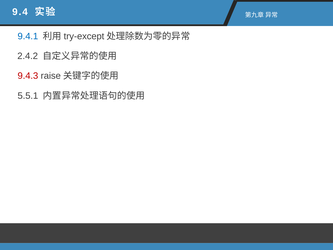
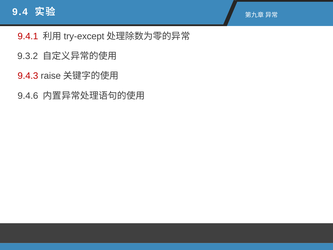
9.4.1 colour: blue -> red (28, 36)
2.4.2: 2.4.2 -> 9.3.2 (28, 56)
5.5.1: 5.5.1 -> 9.4.6 (28, 96)
